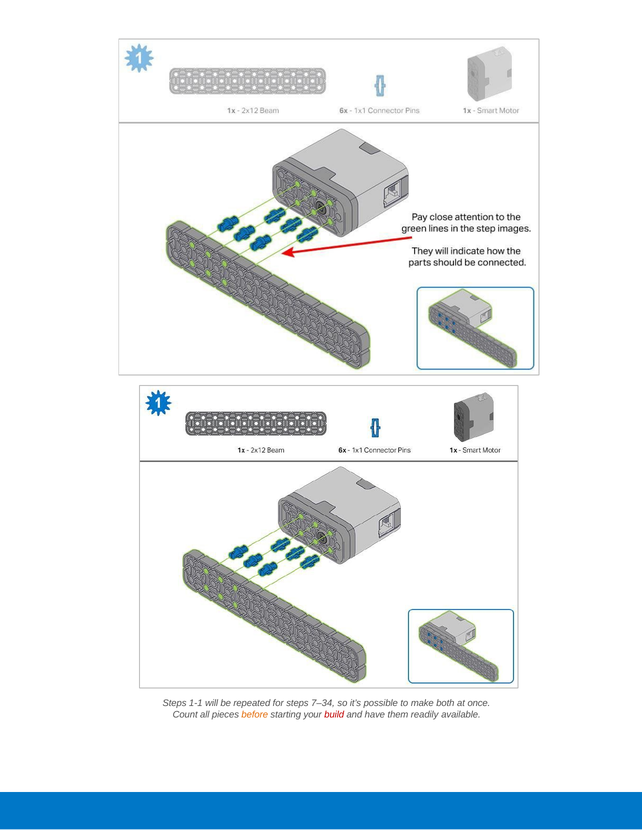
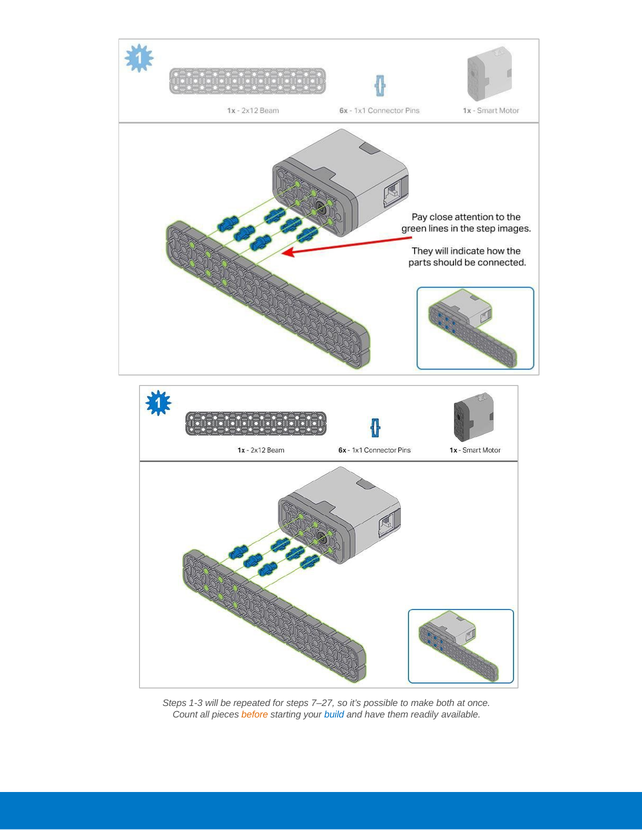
1-1: 1-1 -> 1-3 (196, 704)
7–34: 7–34 -> 7–27 (323, 704)
build colour: red -> blue (334, 715)
